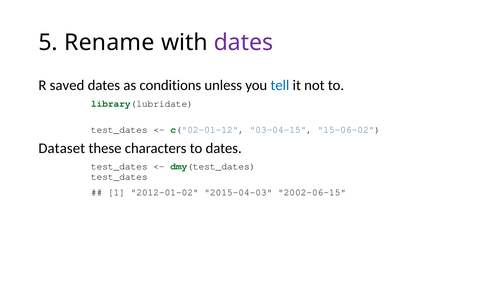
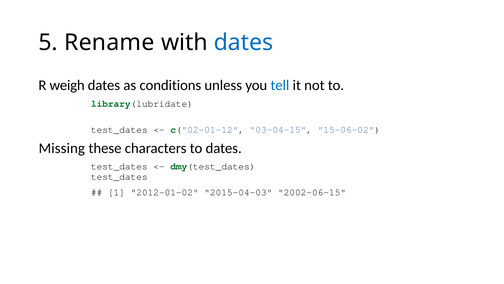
dates colour: purple -> blue (244, 42)
saved: saved -> weigh (67, 85)
Dataset: Dataset -> Missing (62, 148)
